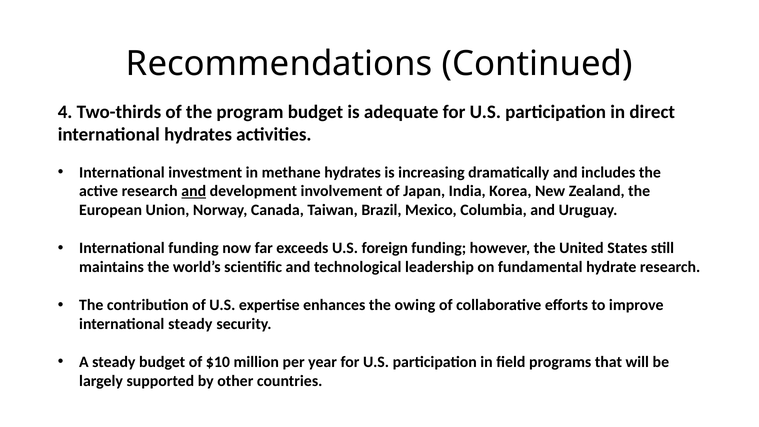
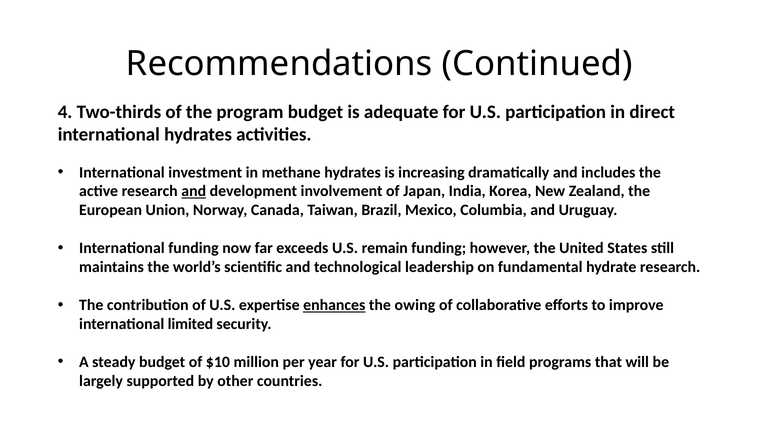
foreign: foreign -> remain (385, 248)
enhances underline: none -> present (334, 305)
international steady: steady -> limited (190, 324)
